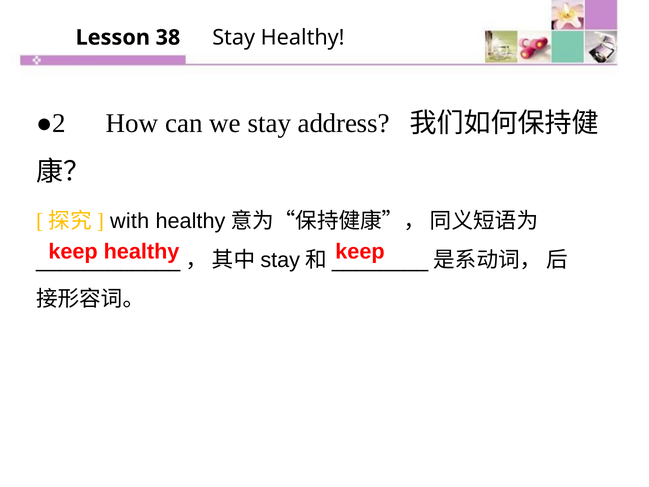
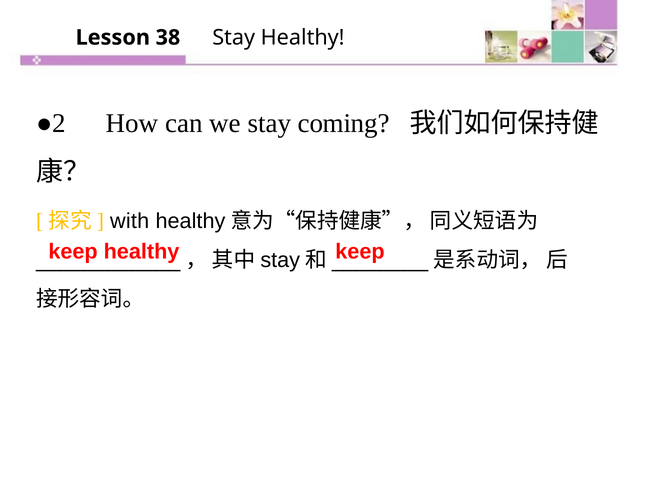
address: address -> coming (344, 123)
